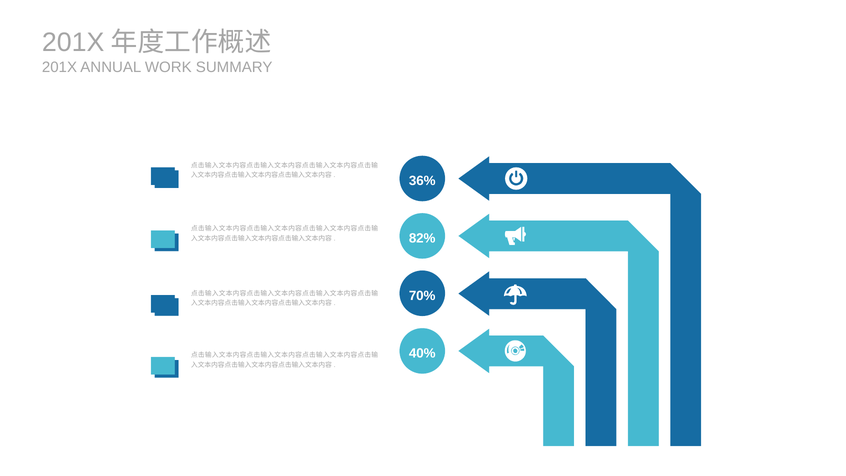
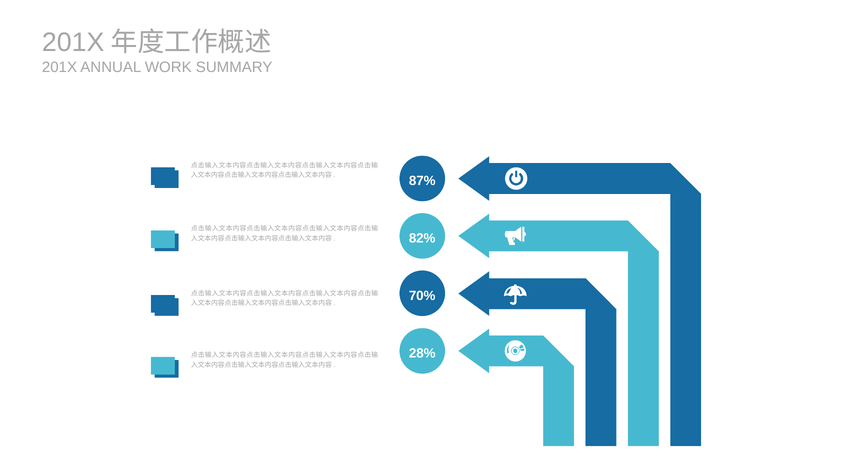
36%: 36% -> 87% (422, 181)
40%: 40% -> 28% (422, 353)
